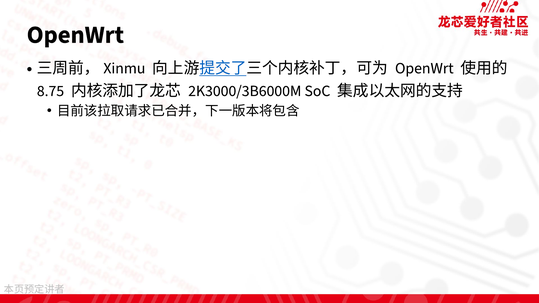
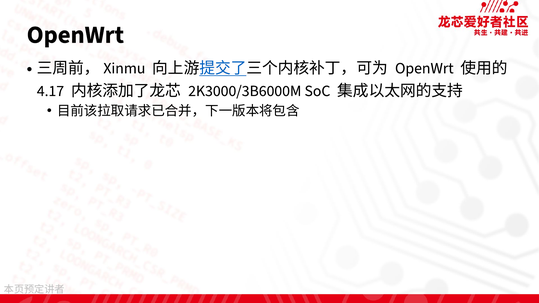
8.75: 8.75 -> 4.17 (50, 91)
